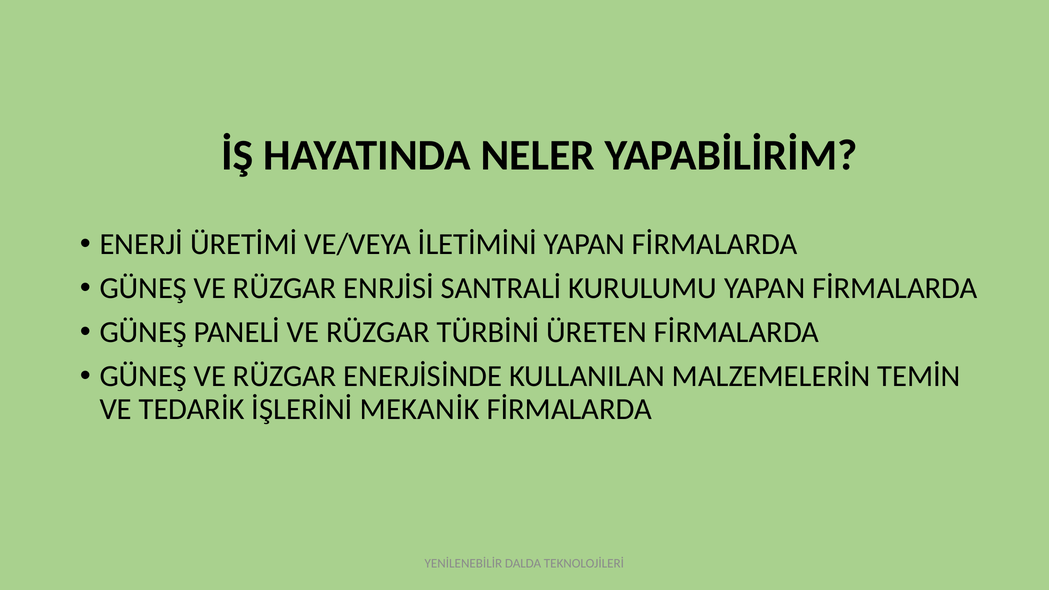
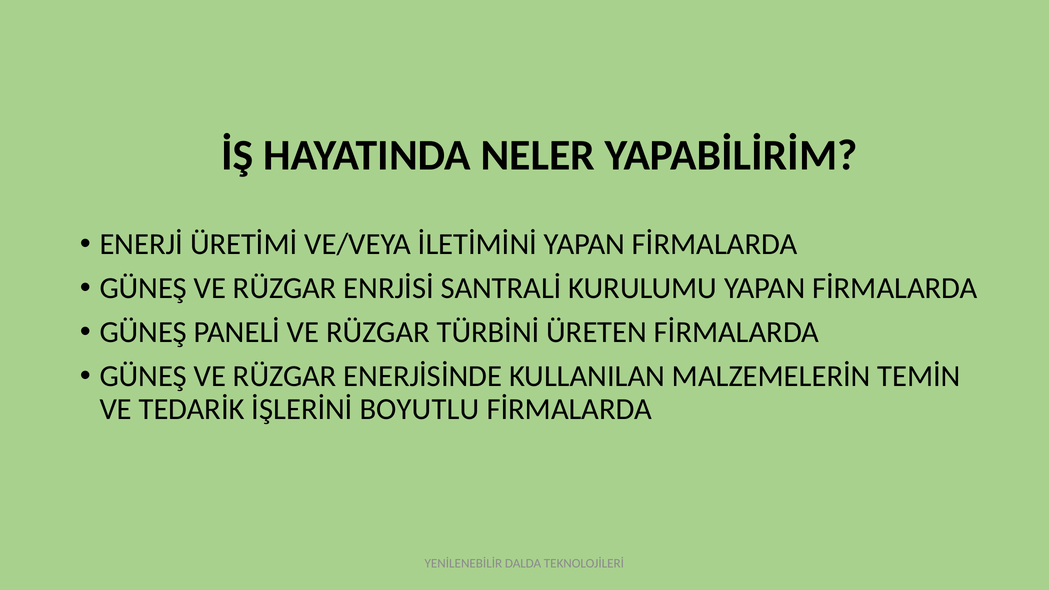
MEKANİK: MEKANİK -> BOYUTLU (420, 409)
